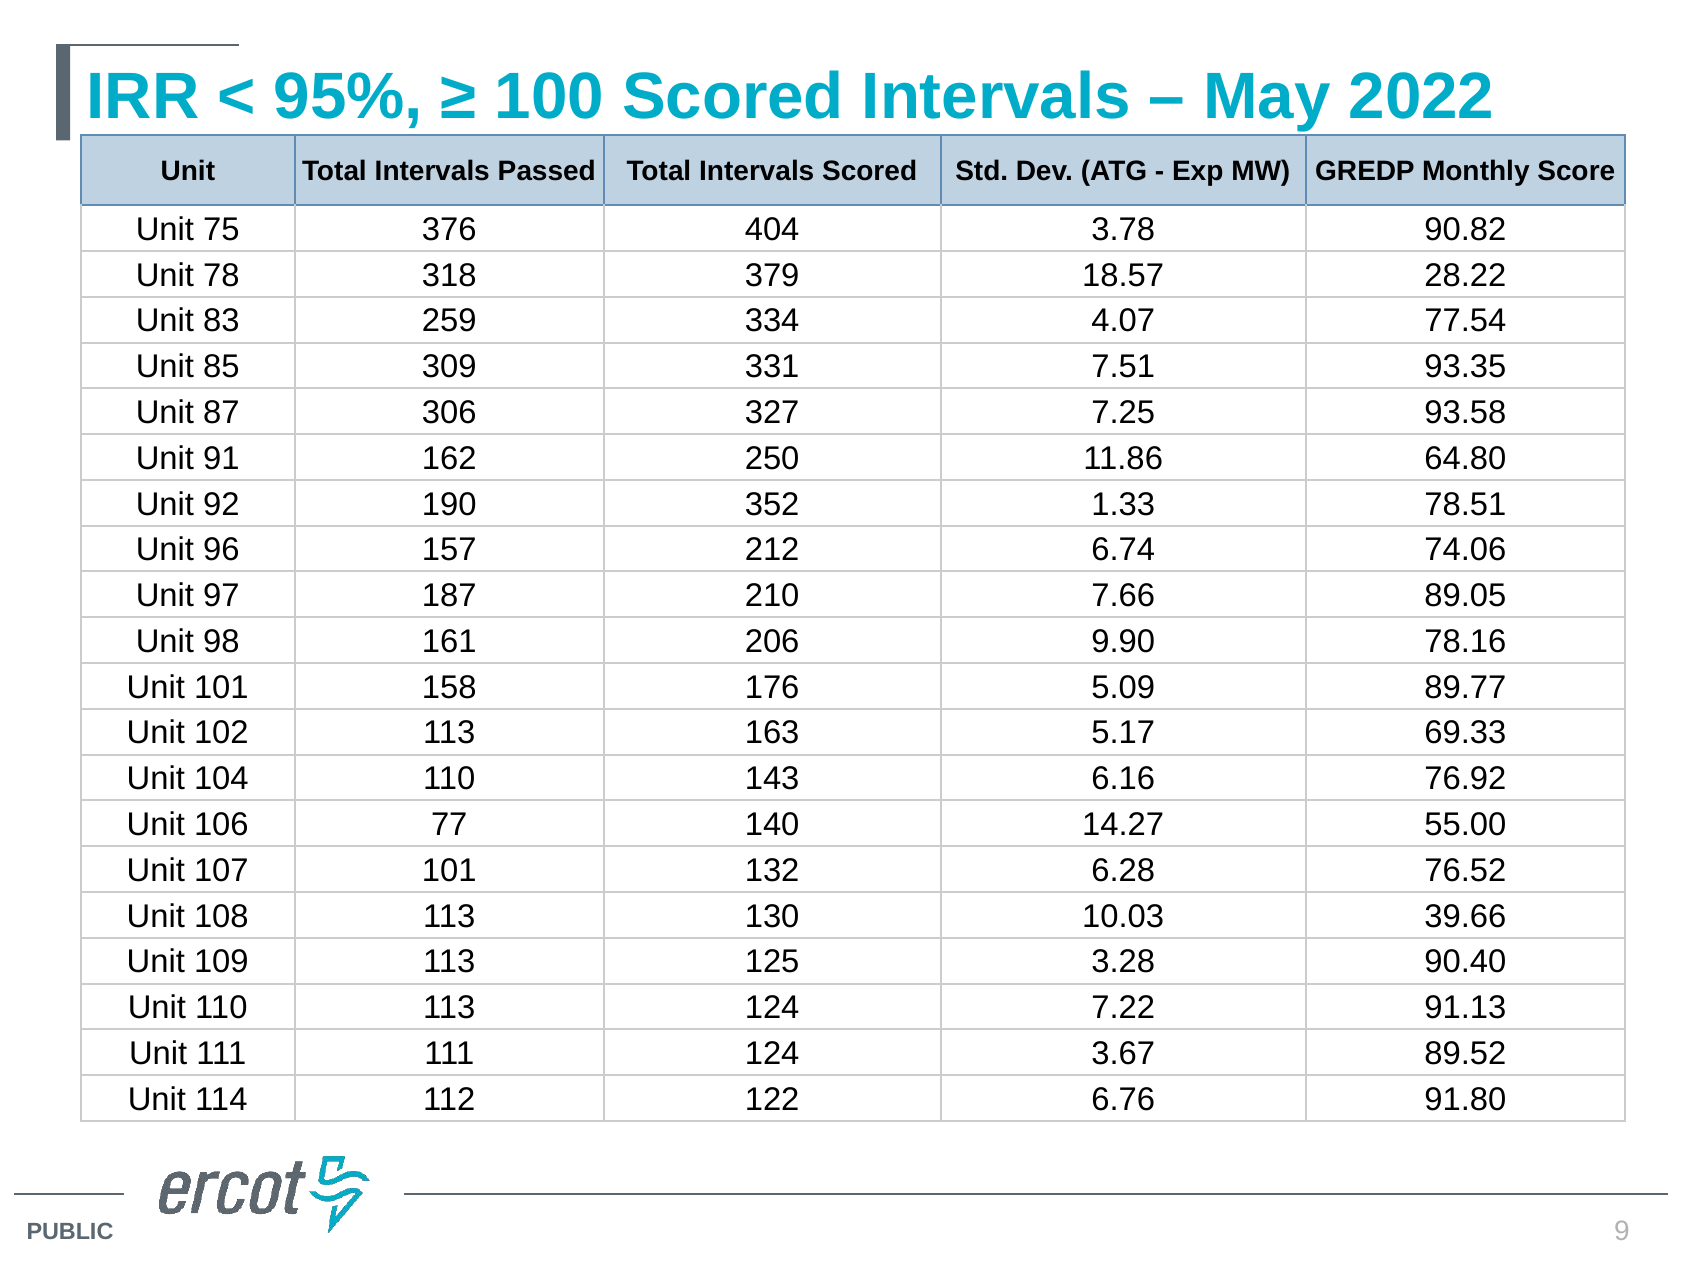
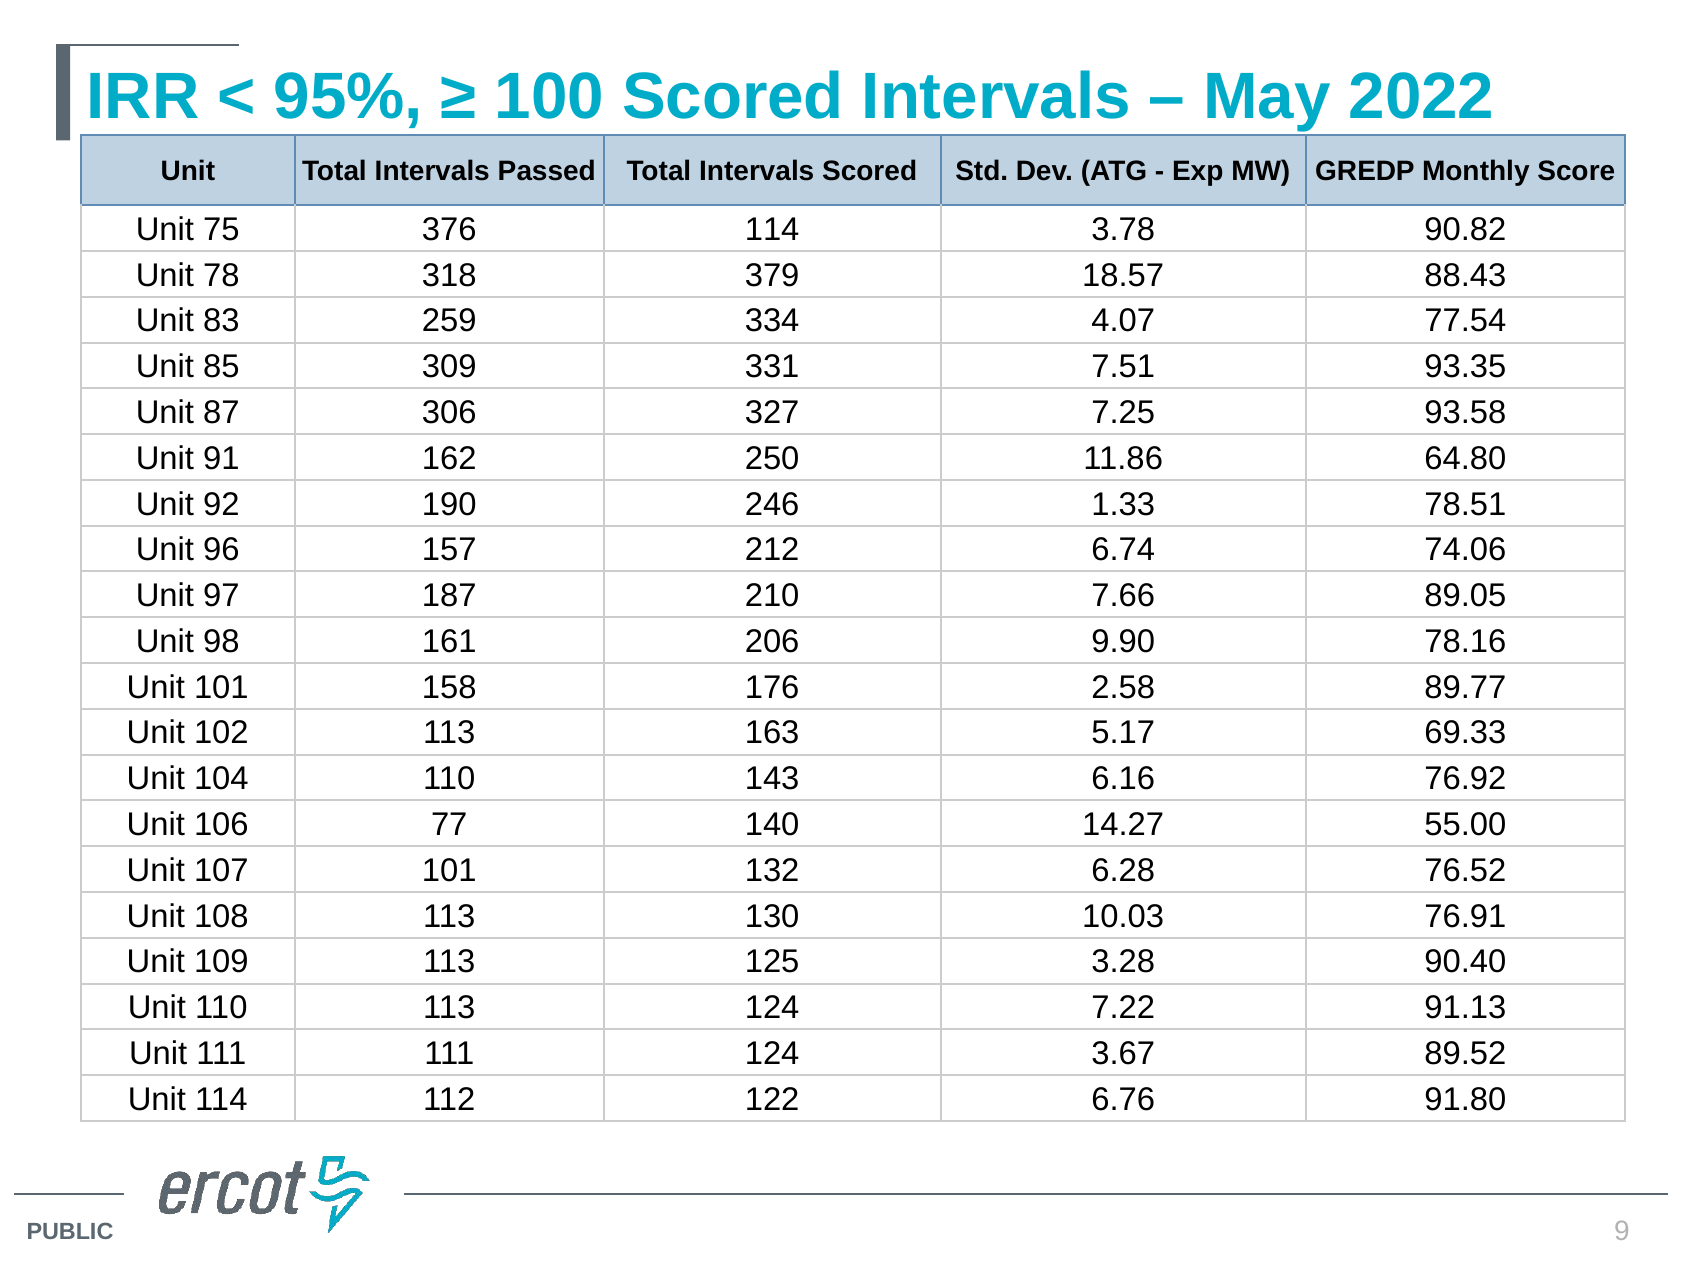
376 404: 404 -> 114 (772, 229)
28.22: 28.22 -> 88.43 (1465, 275)
352: 352 -> 246 (772, 504)
5.09: 5.09 -> 2.58 (1123, 687)
39.66: 39.66 -> 76.91 (1465, 916)
